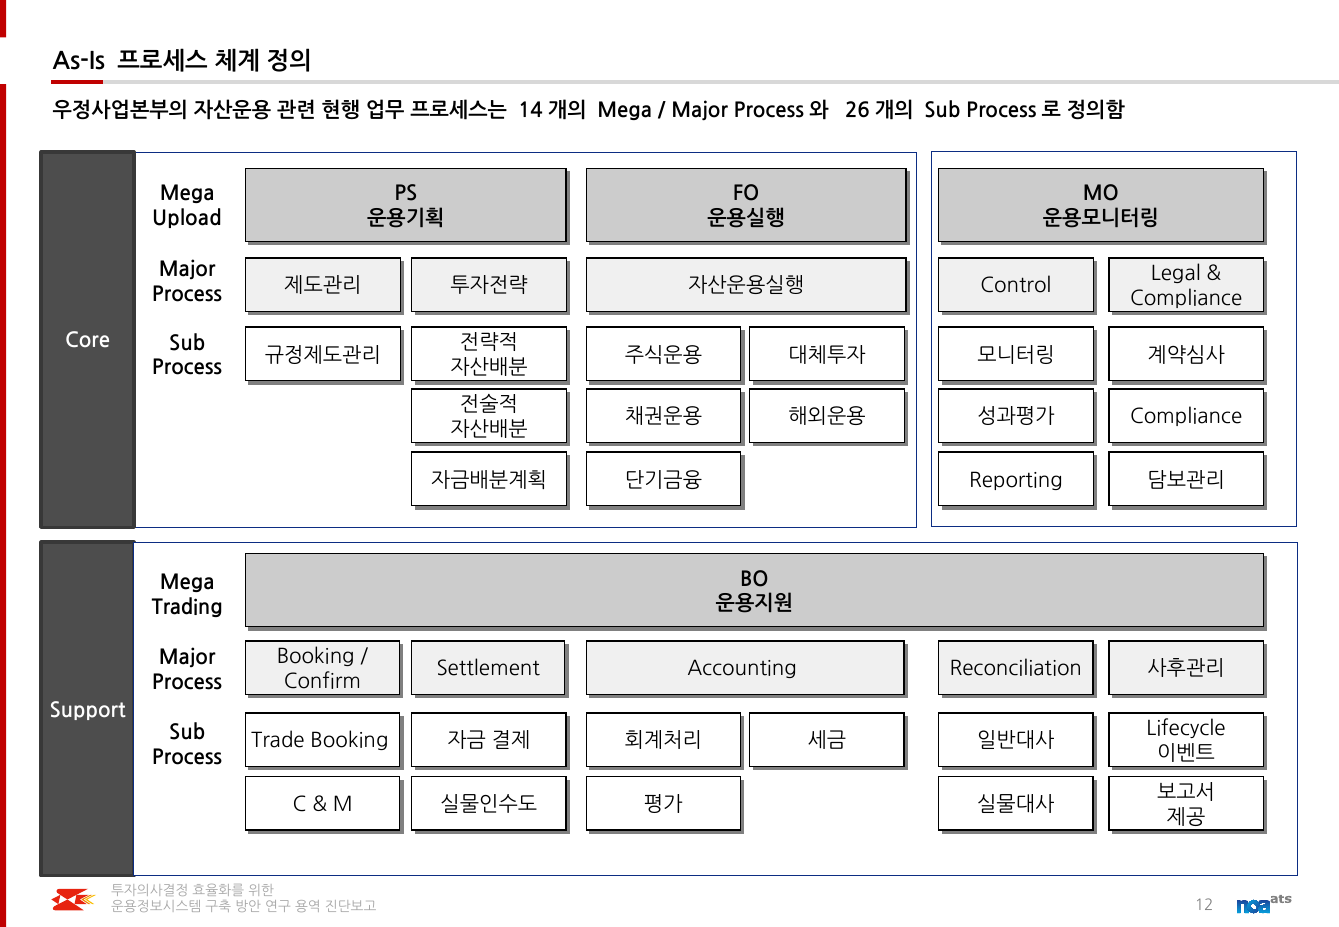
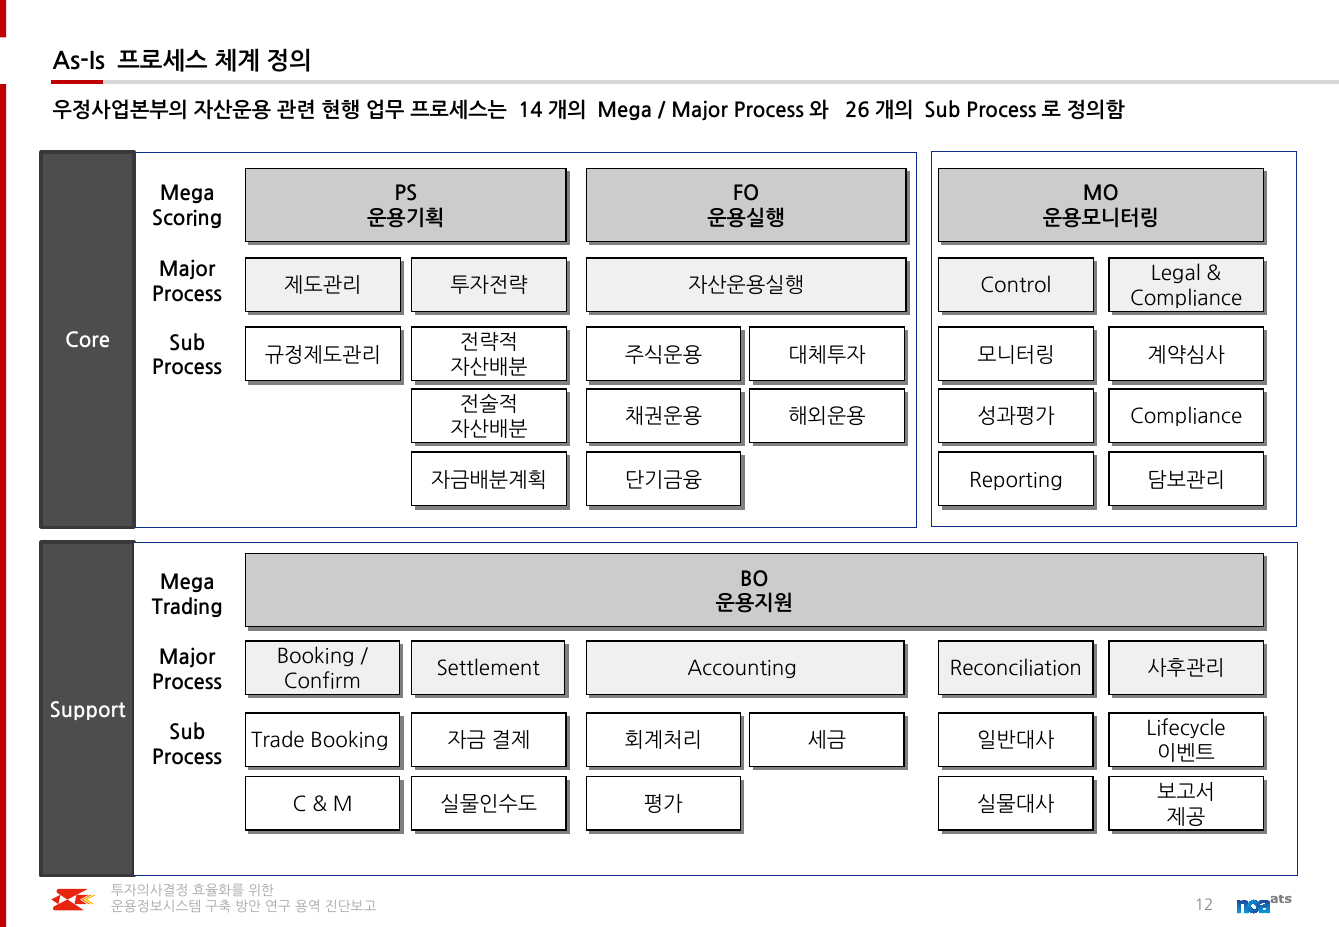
Upload: Upload -> Scoring (187, 219)
